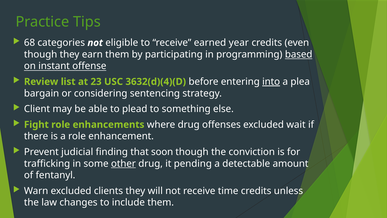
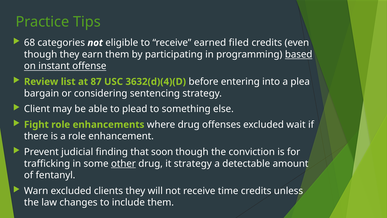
year: year -> filed (239, 43)
23: 23 -> 87 (96, 82)
into underline: present -> none (271, 82)
it pending: pending -> strategy (193, 163)
